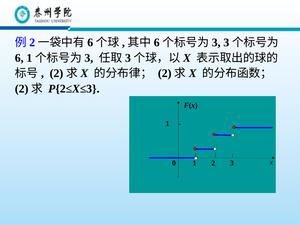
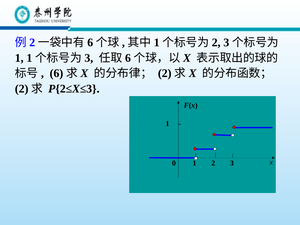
6: 6 -> 1 (157, 43)
3: 3 -> 2 (216, 43)
6: 6 -> 1 (19, 58)
3: 3 -> 6 (128, 58)
2: 2 -> 6 (56, 73)
